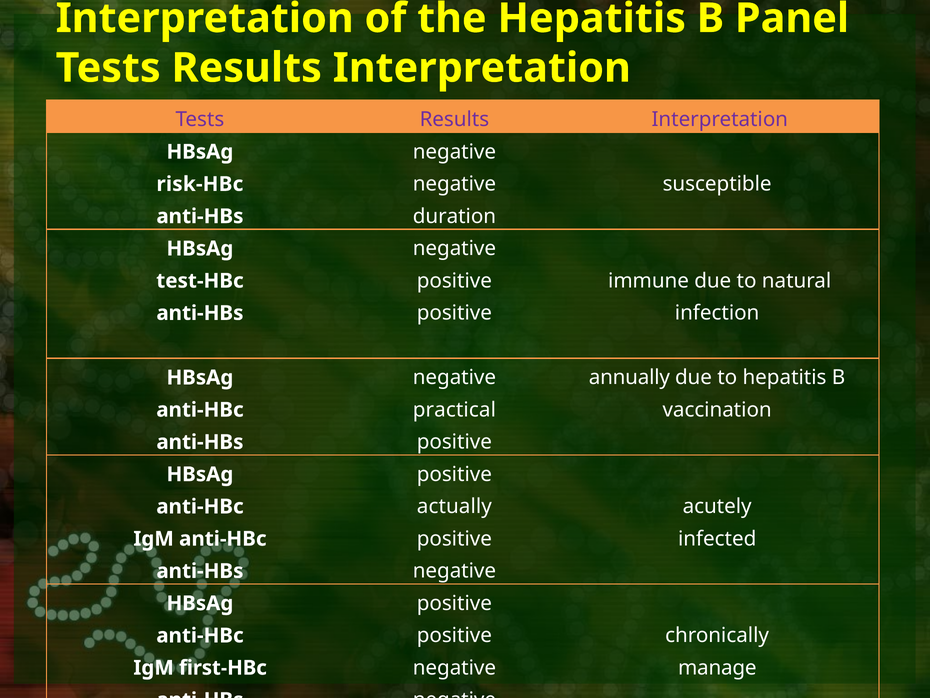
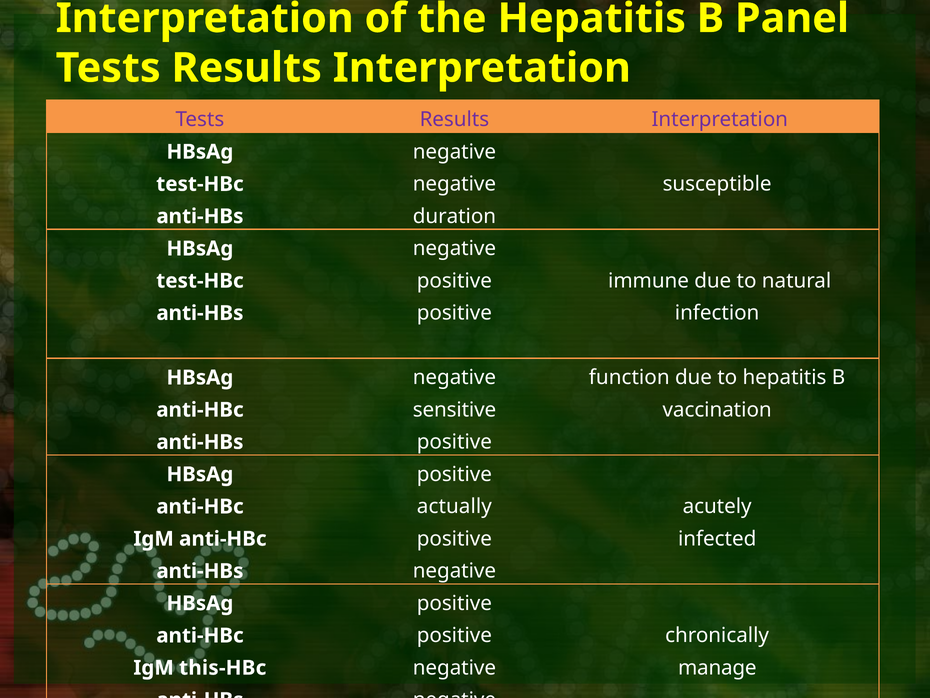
risk-HBc: risk-HBc -> test-HBc (200, 184)
annually: annually -> function (629, 377)
practical: practical -> sensitive (454, 410)
first-HBc: first-HBc -> this-HBc (223, 667)
